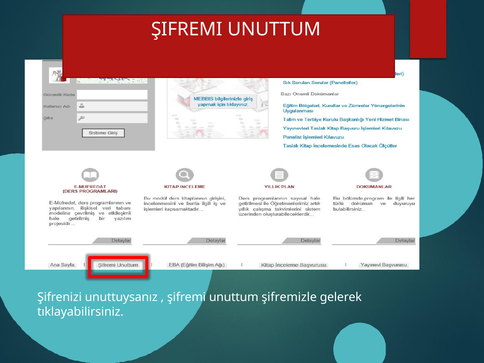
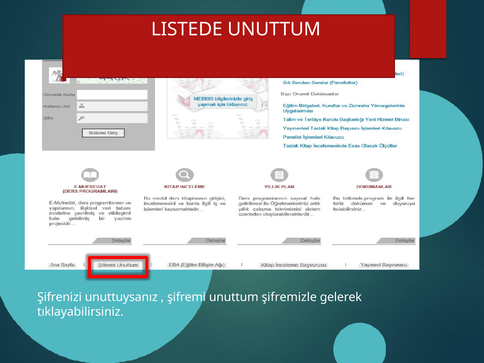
ŞIFREMI: ŞIFREMI -> LISTEDE (187, 29)
